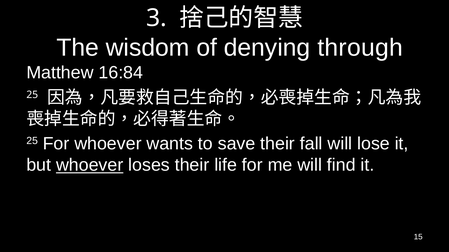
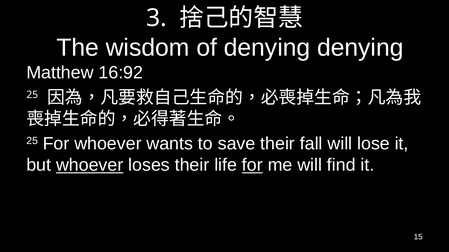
denying through: through -> denying (360, 48)
16:84: 16:84 -> 16:92 (121, 73)
for underline: none -> present (252, 165)
